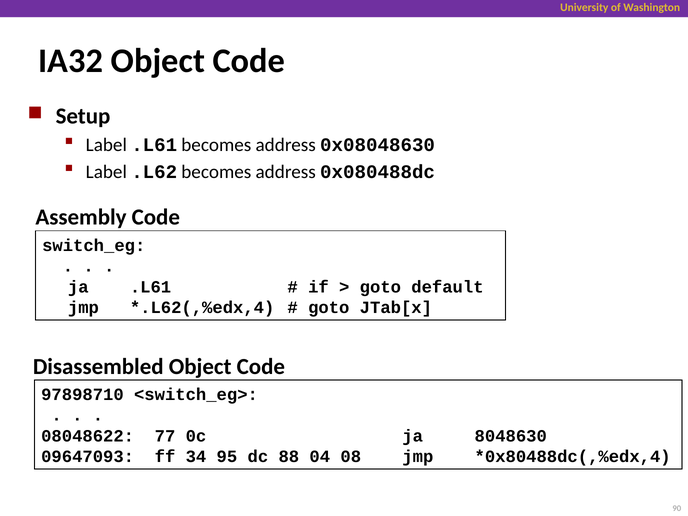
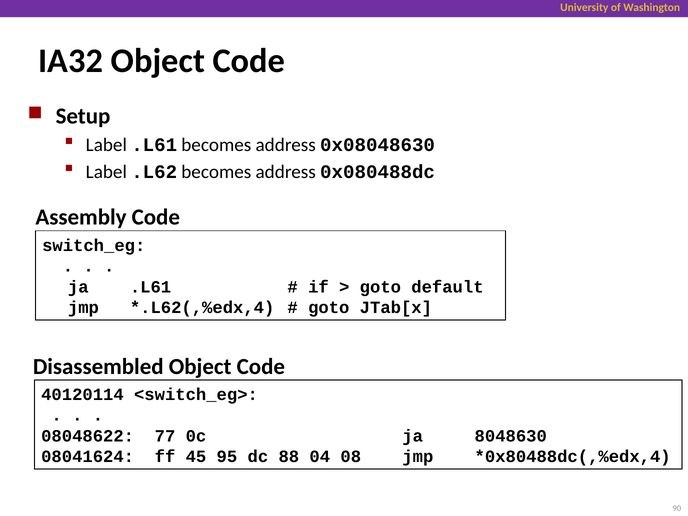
97898710: 97898710 -> 40120114 (82, 395)
09647093: 09647093 -> 08041624 (88, 457)
34: 34 -> 45 (196, 457)
